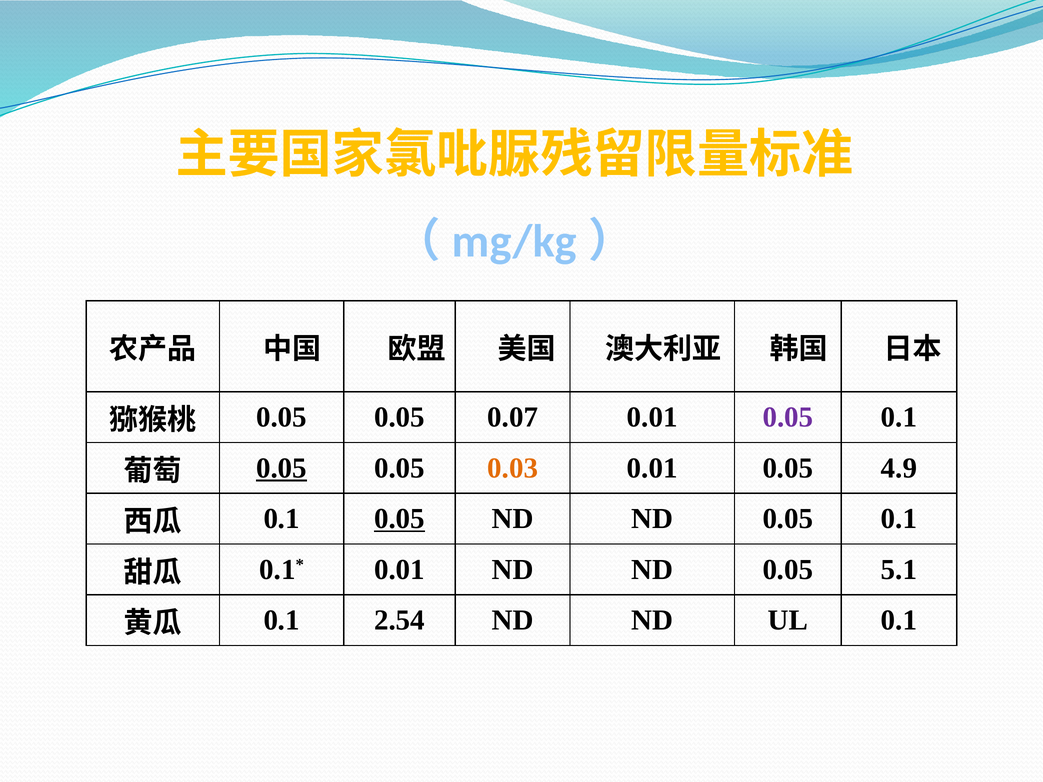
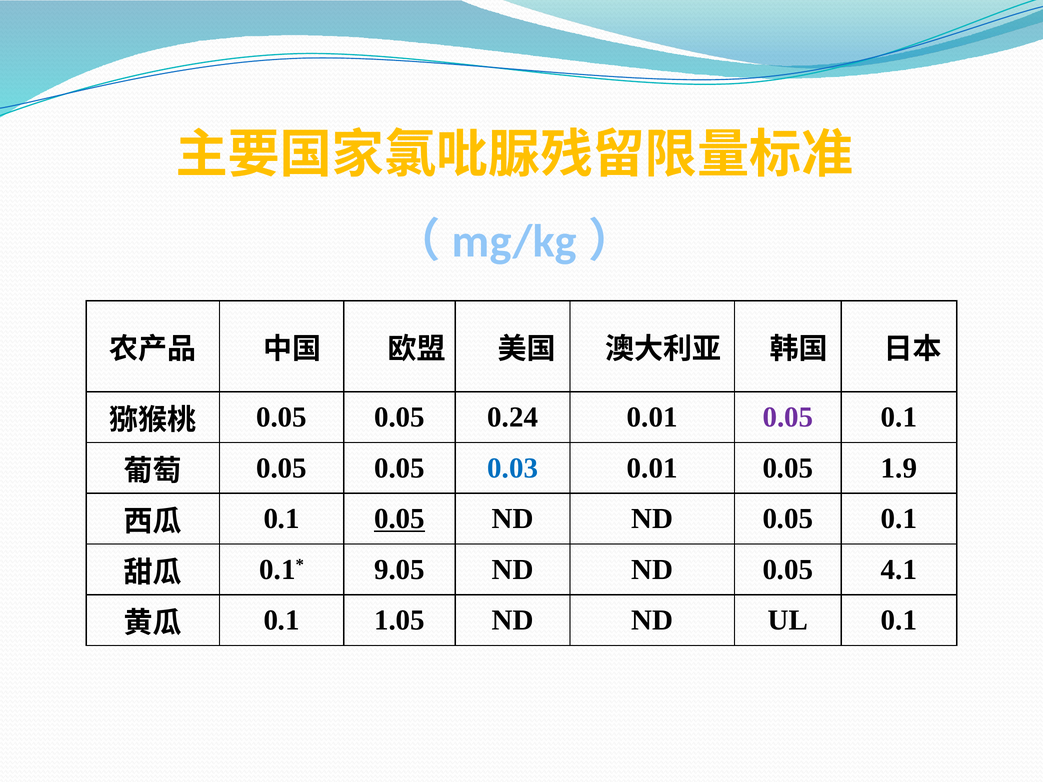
0.07: 0.07 -> 0.24 (513, 417)
0.05 underline: present -> none (282, 468)
0.03 colour: orange -> blue (513, 468)
4.9: 4.9 -> 1.9 (899, 468)
0.01: 0.01 -> 9.05 (400, 570)
5.1: 5.1 -> 4.1 (899, 570)
2.54: 2.54 -> 1.05 (400, 621)
